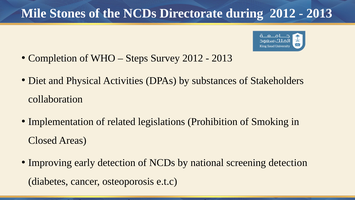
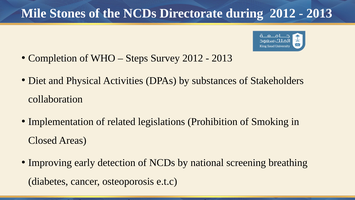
screening detection: detection -> breathing (288, 162)
